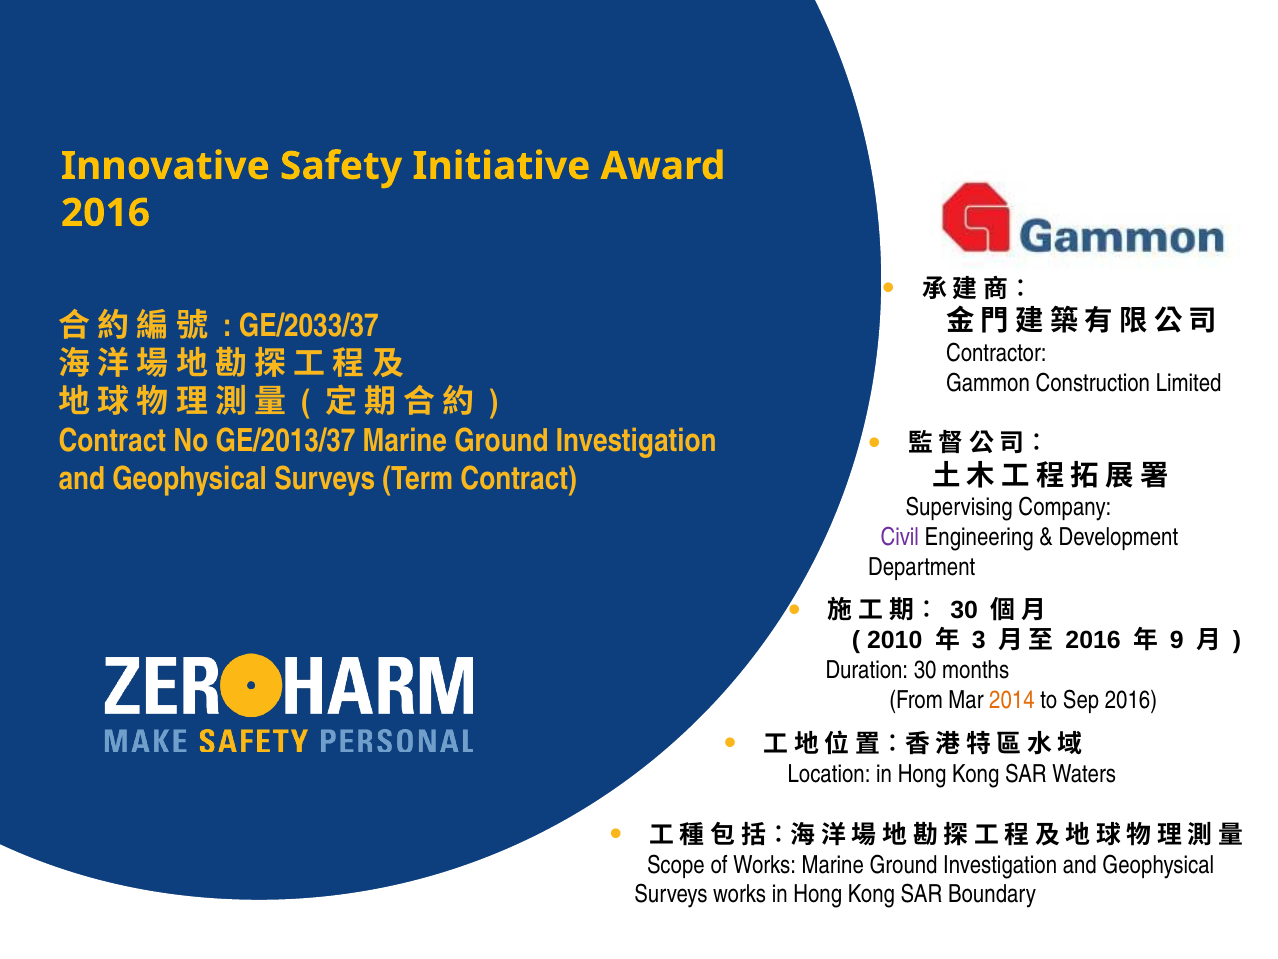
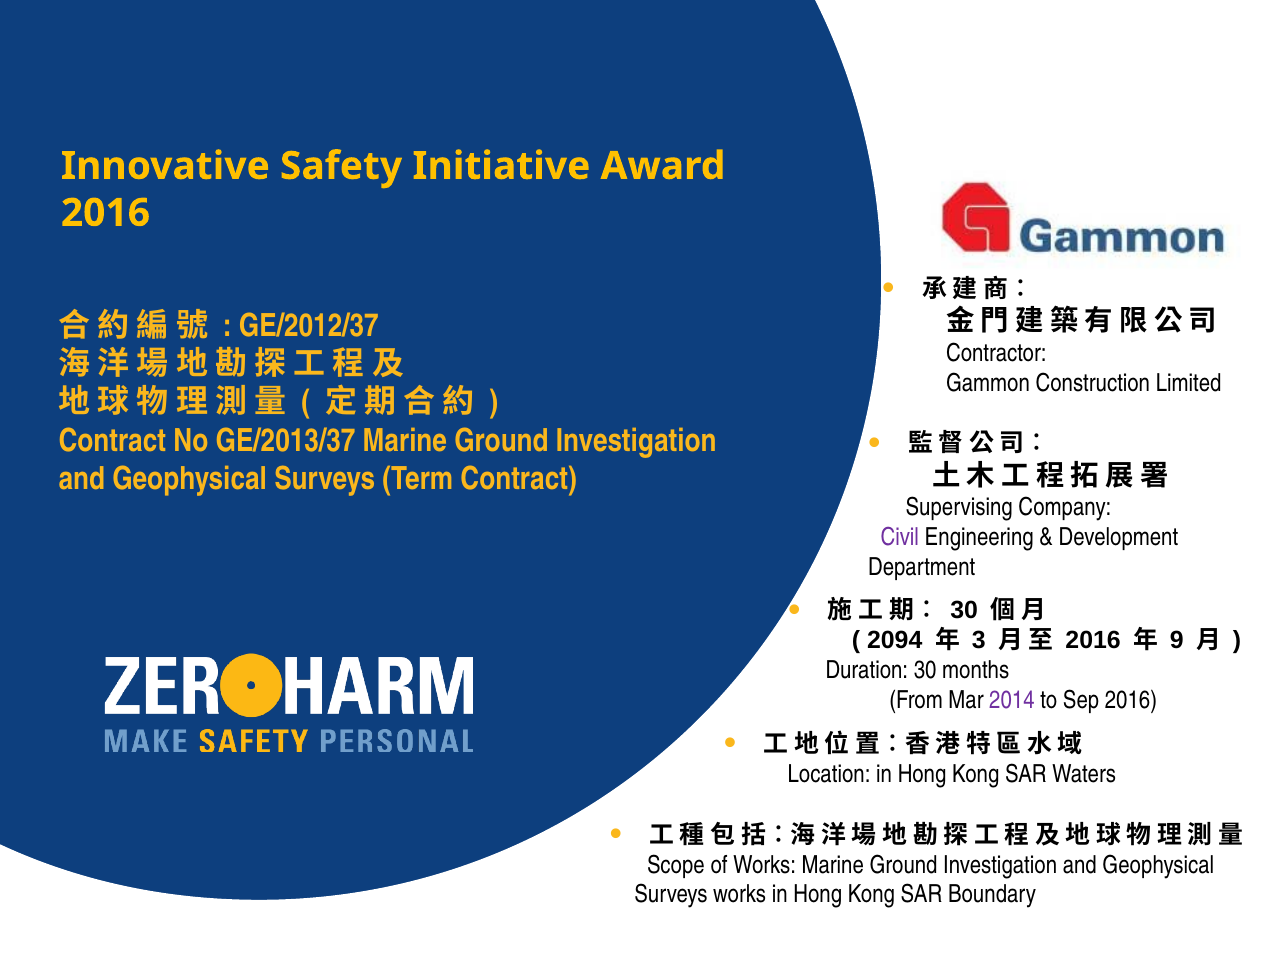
GE/2033/37: GE/2033/37 -> GE/2012/37 (309, 326)
2010: 2010 -> 2094 (895, 640)
2014 colour: orange -> purple (1012, 700)
